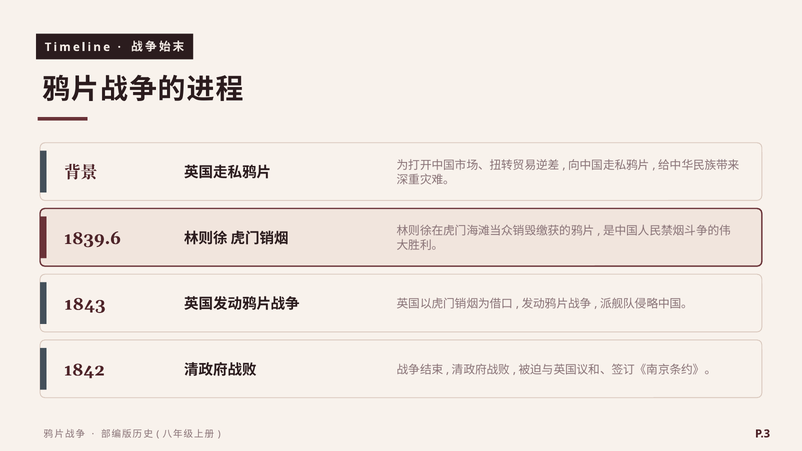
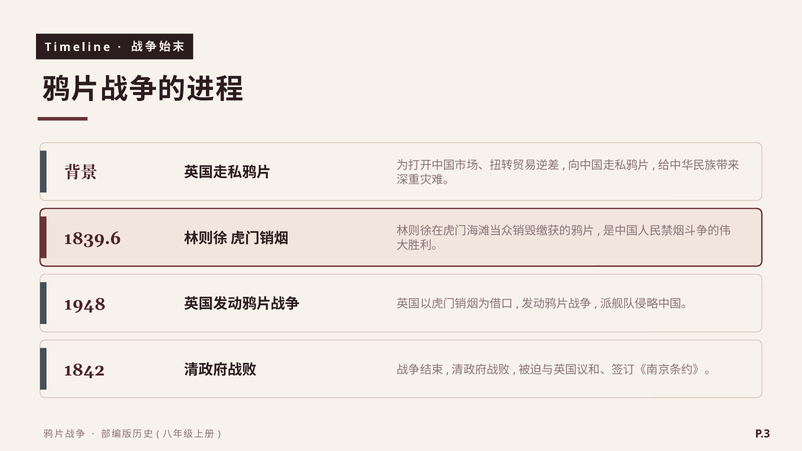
1843: 1843 -> 1948 (85, 304)
